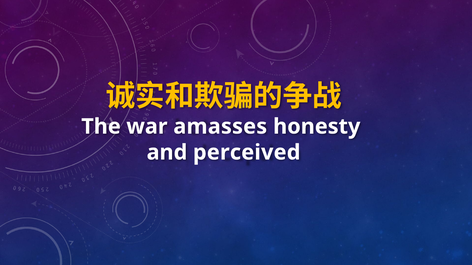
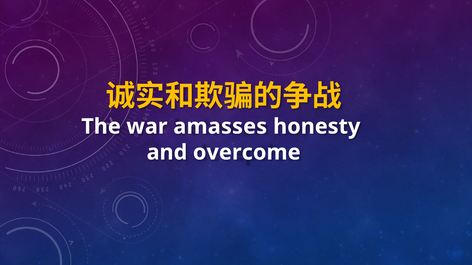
perceived: perceived -> overcome (247, 153)
